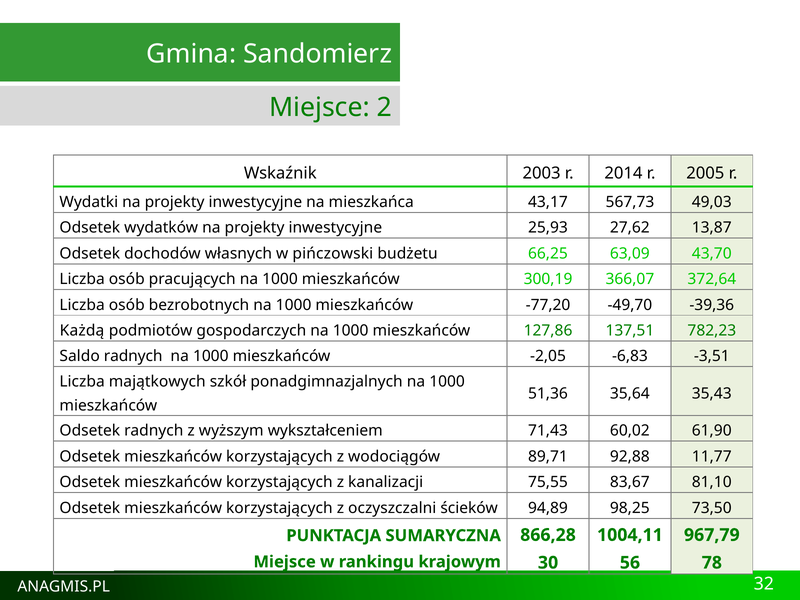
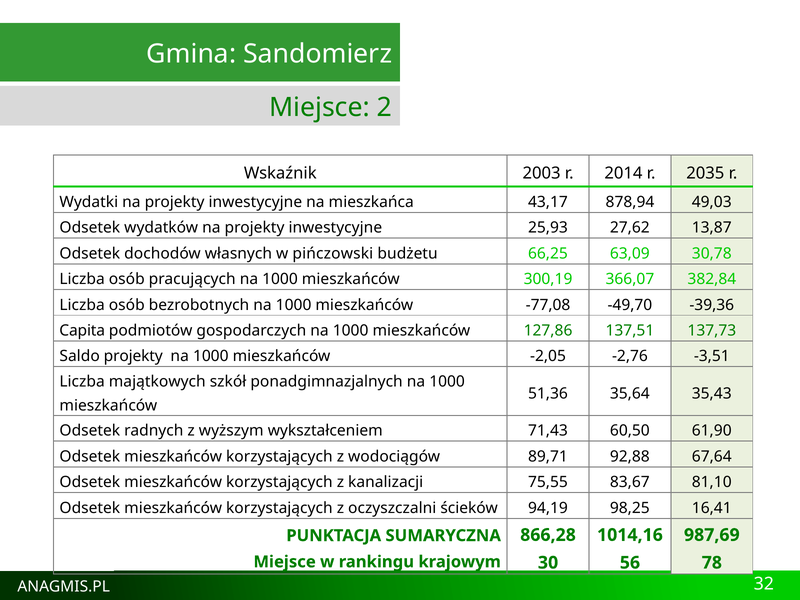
2005: 2005 -> 2035 (705, 173)
567,73: 567,73 -> 878,94 (630, 202)
43,70: 43,70 -> 30,78 (712, 253)
372,64: 372,64 -> 382,84 (712, 279)
-77,20: -77,20 -> -77,08 (548, 305)
Każdą: Każdą -> Capita (82, 331)
782,23: 782,23 -> 137,73 (712, 331)
Saldo radnych: radnych -> projekty (133, 356)
-6,83: -6,83 -> -2,76 (630, 356)
60,02: 60,02 -> 60,50 (630, 431)
11,77: 11,77 -> 67,64 (712, 457)
94,89: 94,89 -> 94,19 (548, 508)
73,50: 73,50 -> 16,41 (712, 508)
1004,11: 1004,11 -> 1014,16 (630, 535)
967,79: 967,79 -> 987,69 (712, 535)
